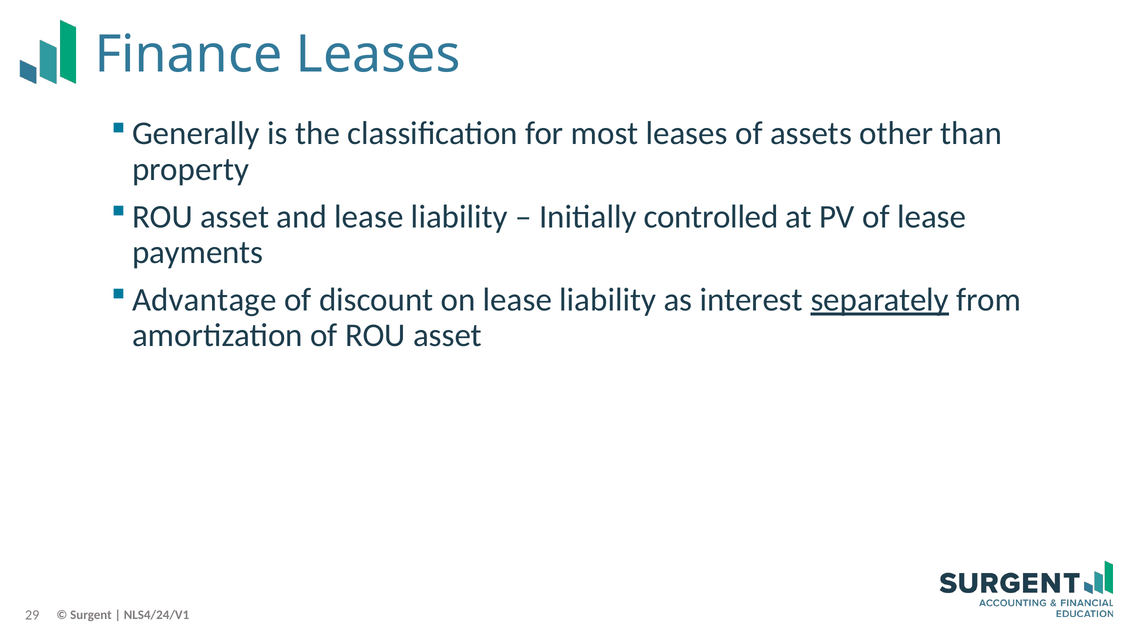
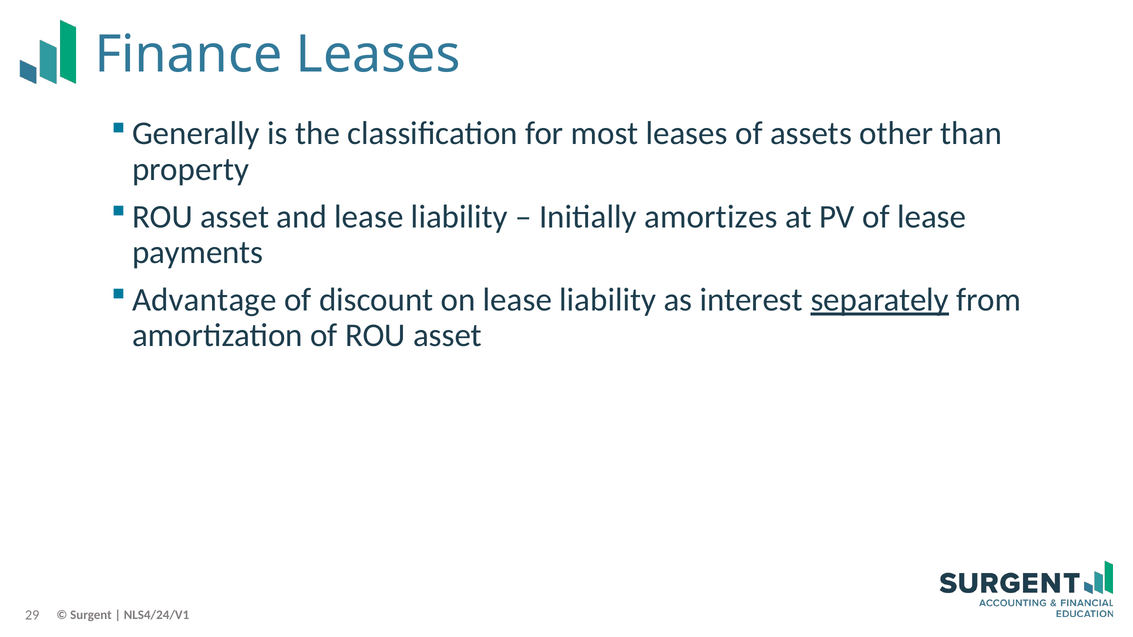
controlled: controlled -> amortizes (711, 217)
